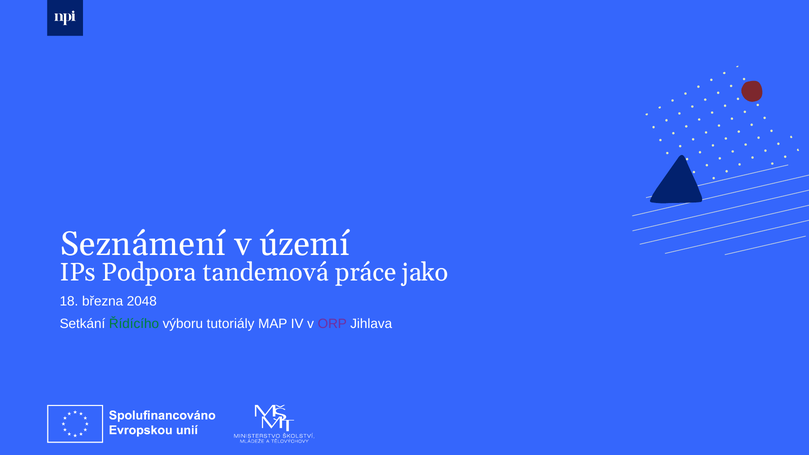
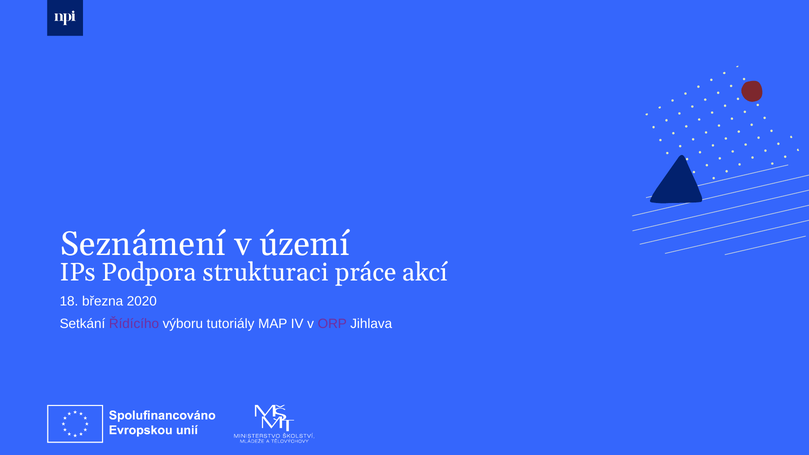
tandemová: tandemová -> strukturaci (266, 273)
jako: jako -> akcí (425, 273)
2048: 2048 -> 2020 (142, 301)
Řídícího colour: green -> purple (134, 324)
